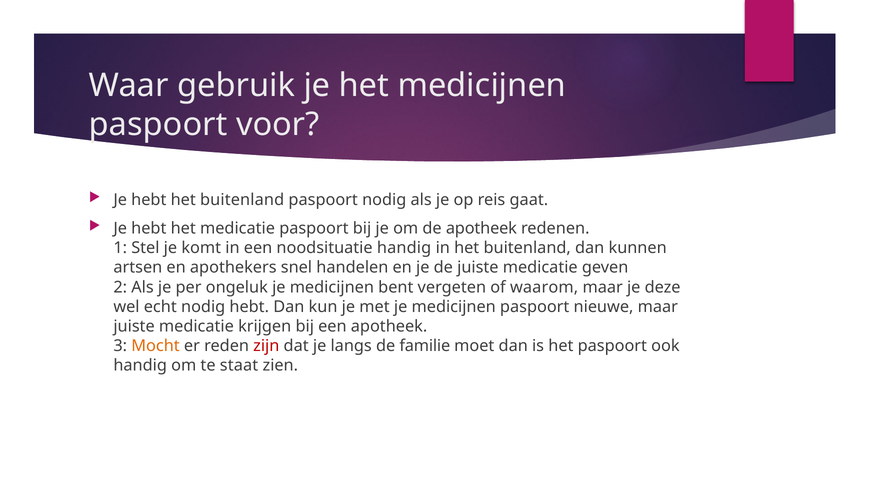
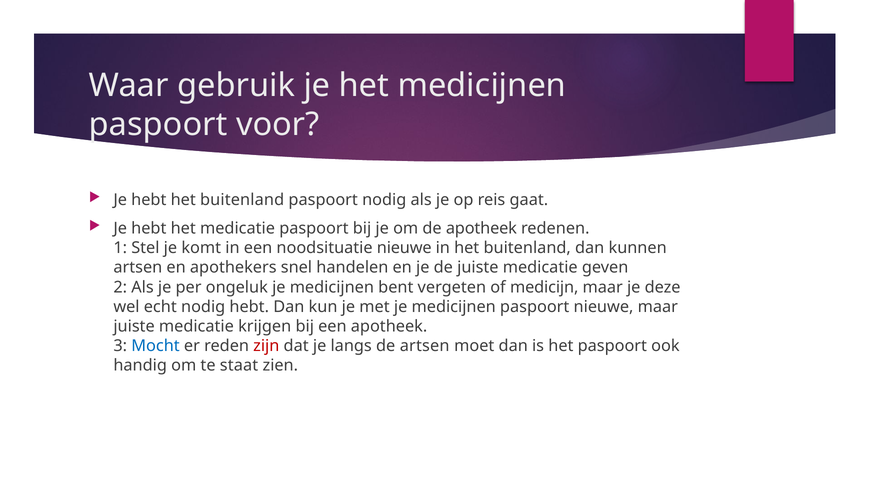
noodsituatie handig: handig -> nieuwe (404, 248)
waarom: waarom -> medicijn (544, 287)
Mocht colour: orange -> blue (156, 346)
de familie: familie -> artsen (425, 346)
